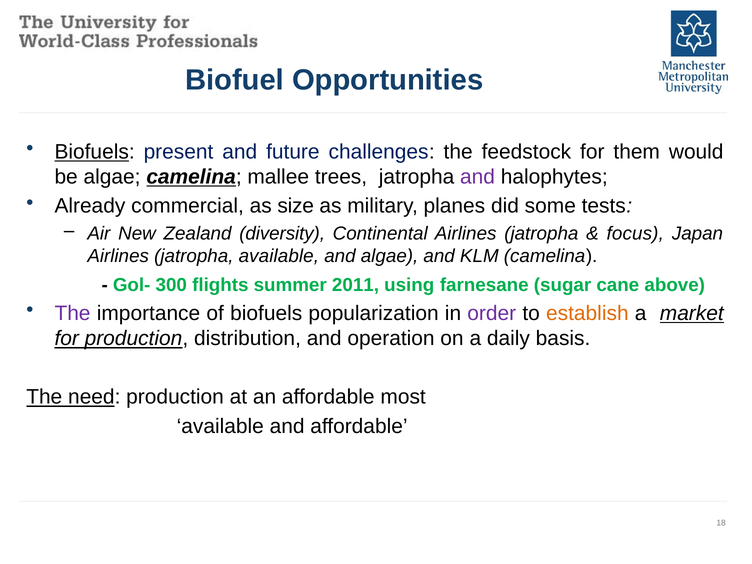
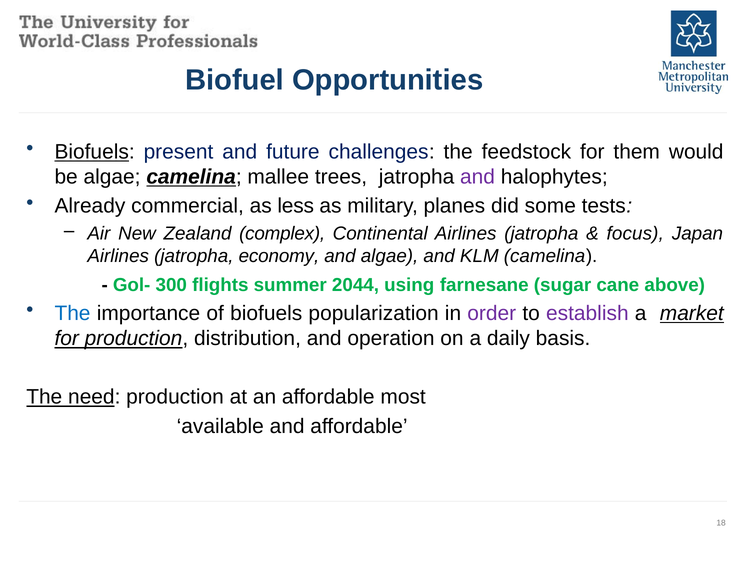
size: size -> less (296, 206)
diversity: diversity -> complex (282, 233)
jatropha available: available -> economy (279, 256)
2011: 2011 -> 2044 (356, 285)
The colour: purple -> blue (73, 313)
establish colour: orange -> purple (587, 313)
